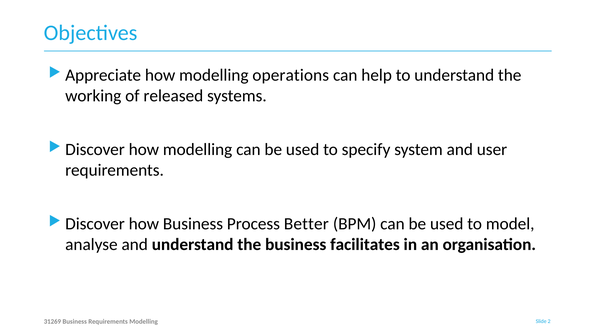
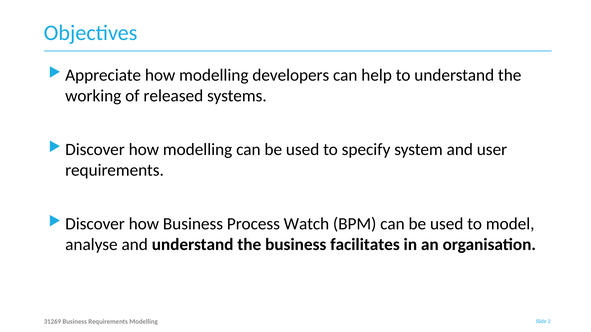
operations: operations -> developers (291, 75)
Better: Better -> Watch (306, 224)
